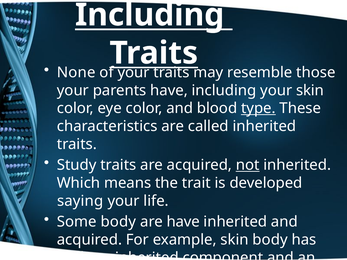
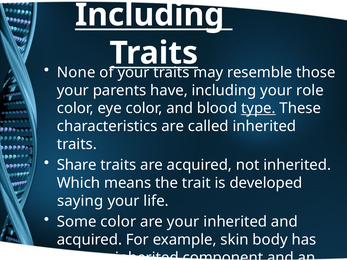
your skin: skin -> role (310, 90)
Study: Study -> Share (77, 165)
not underline: present -> none (248, 165)
Some body: body -> color (118, 222)
are have: have -> your (183, 222)
